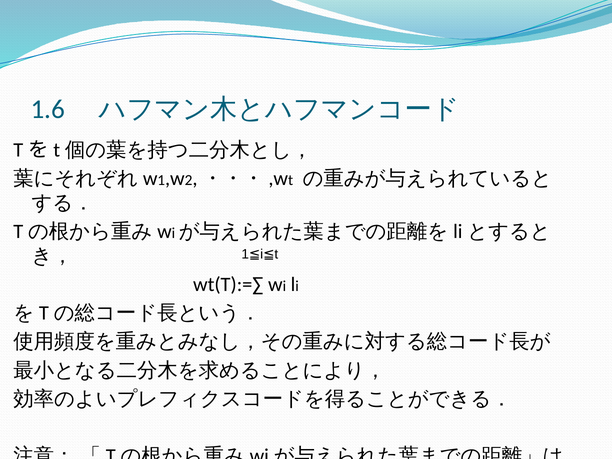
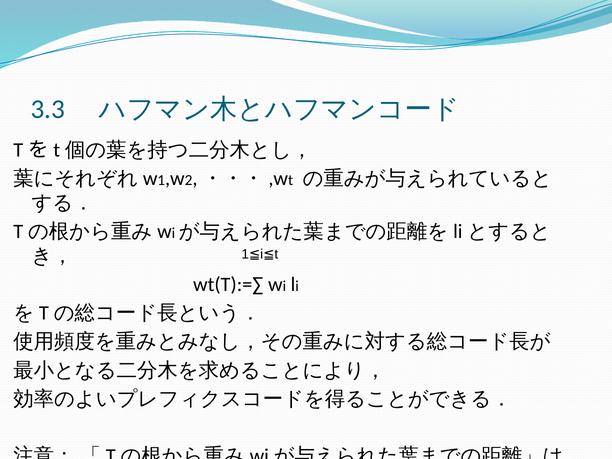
1.6: 1.6 -> 3.3 (48, 109)
